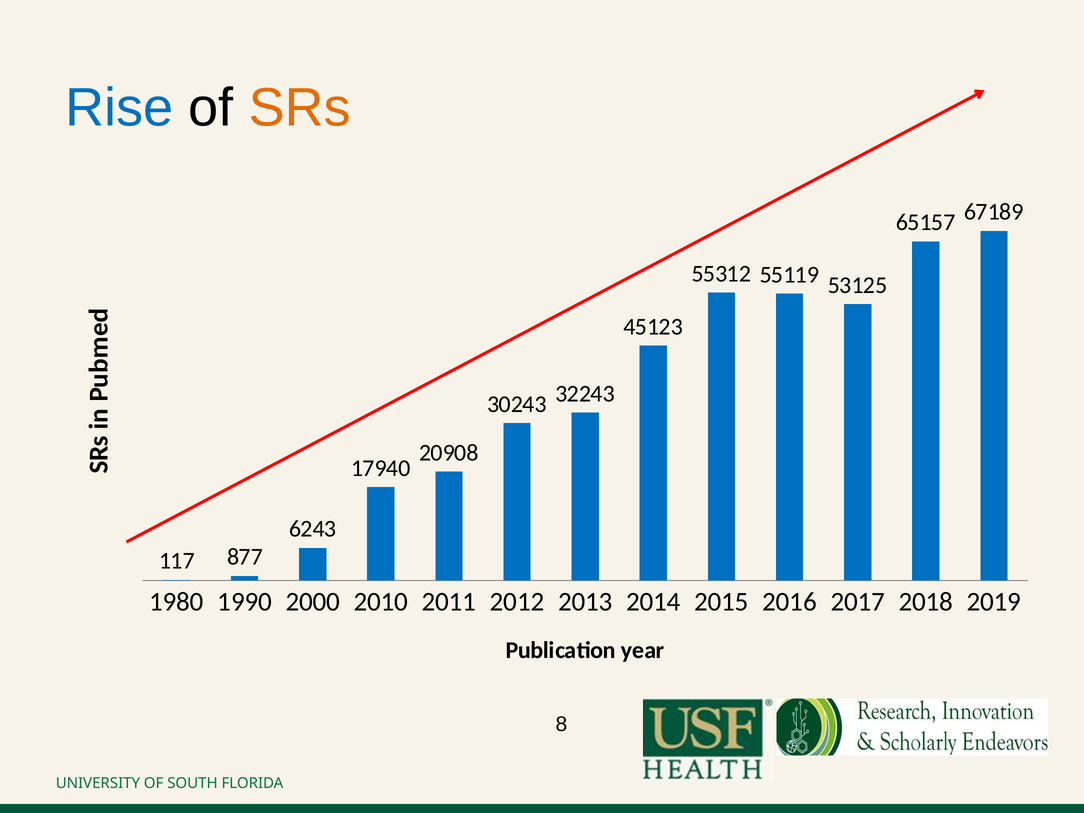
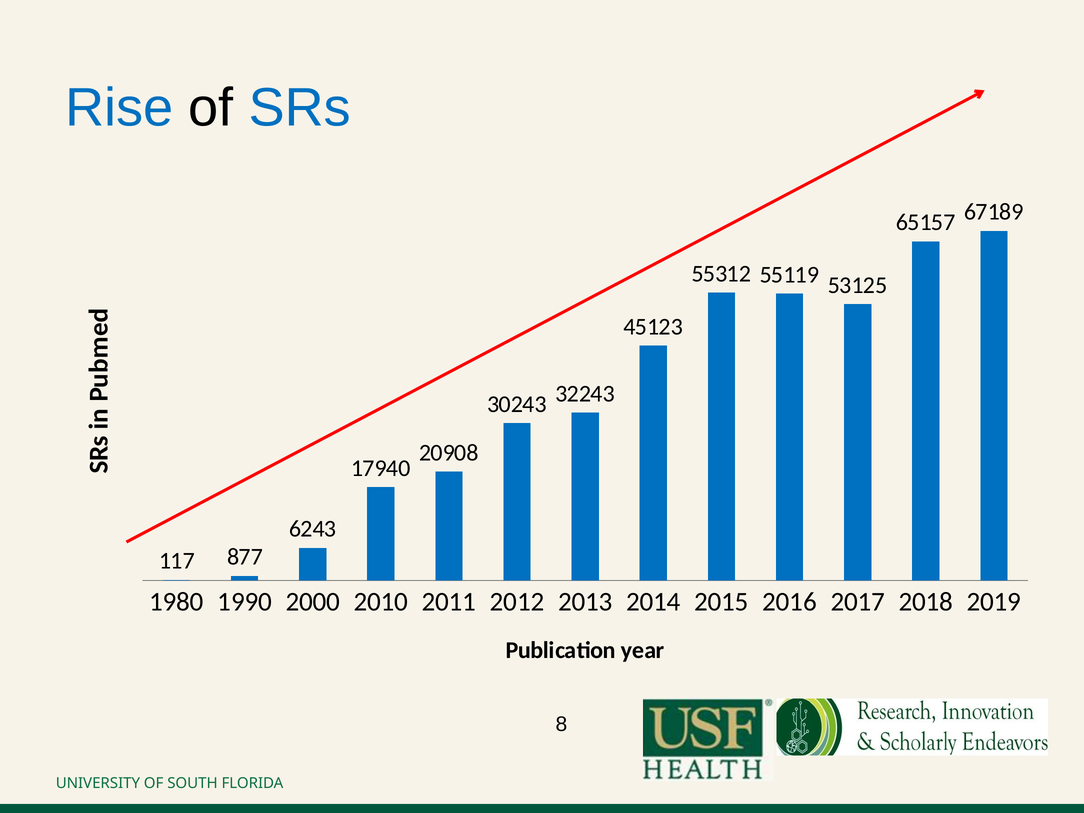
SRs colour: orange -> blue (300, 108)
